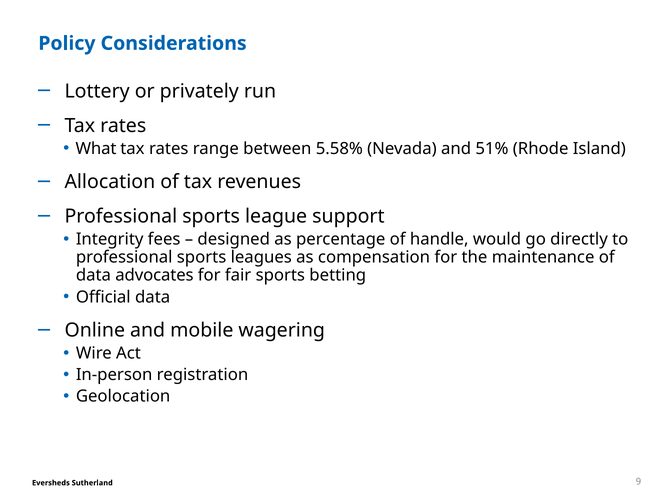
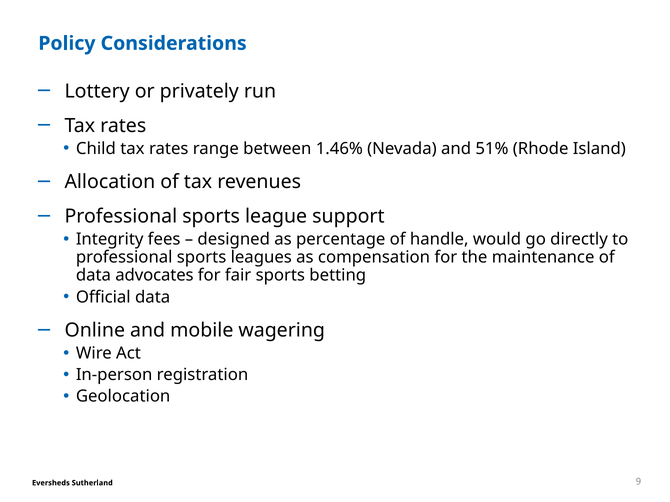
What: What -> Child (96, 149)
5.58%: 5.58% -> 1.46% (339, 149)
